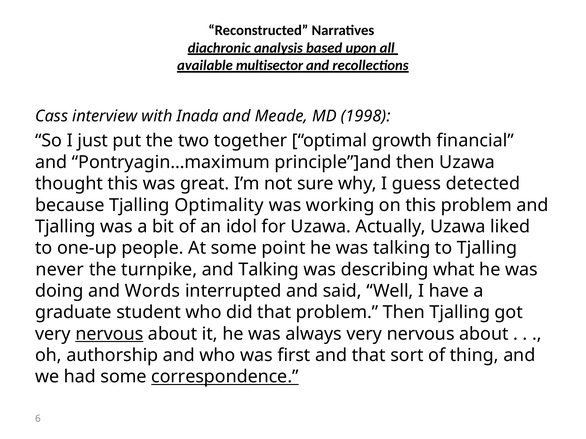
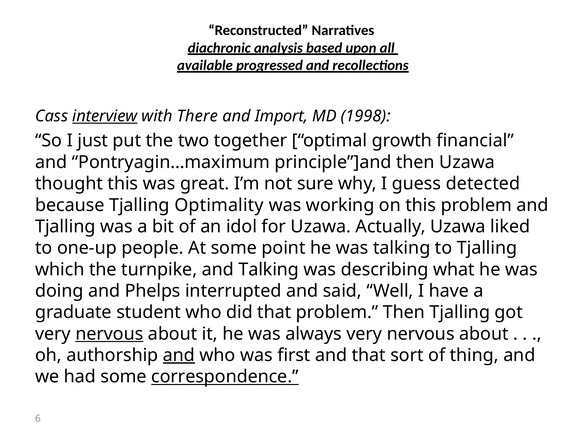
multisector: multisector -> progressed (269, 65)
interview underline: none -> present (105, 116)
Inada: Inada -> There (197, 116)
Meade: Meade -> Import (281, 116)
never: never -> which (60, 270)
Words: Words -> Phelps (153, 291)
and underline: none -> present (179, 356)
